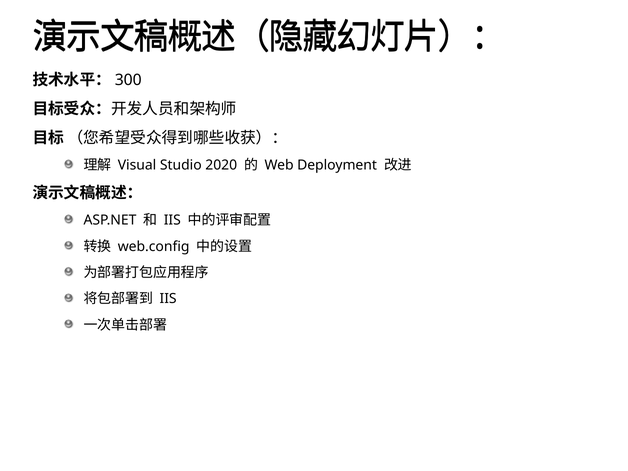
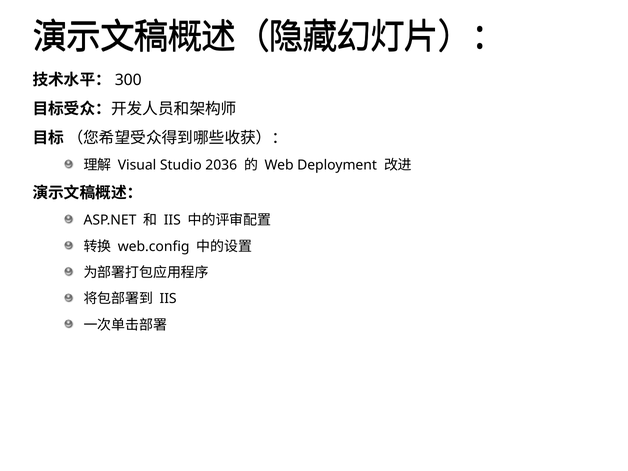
2020: 2020 -> 2036 (221, 165)
